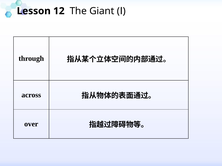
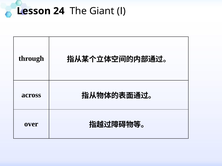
12: 12 -> 24 (59, 11)
